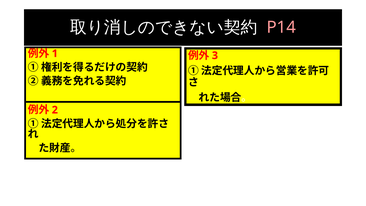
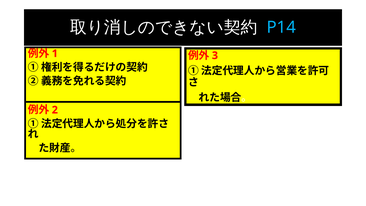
P14 colour: pink -> light blue (281, 27)
